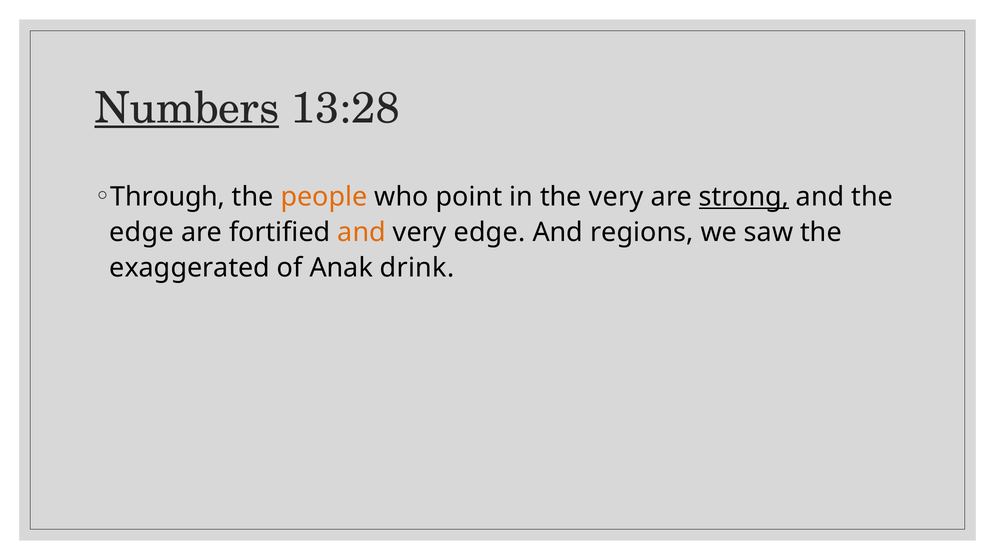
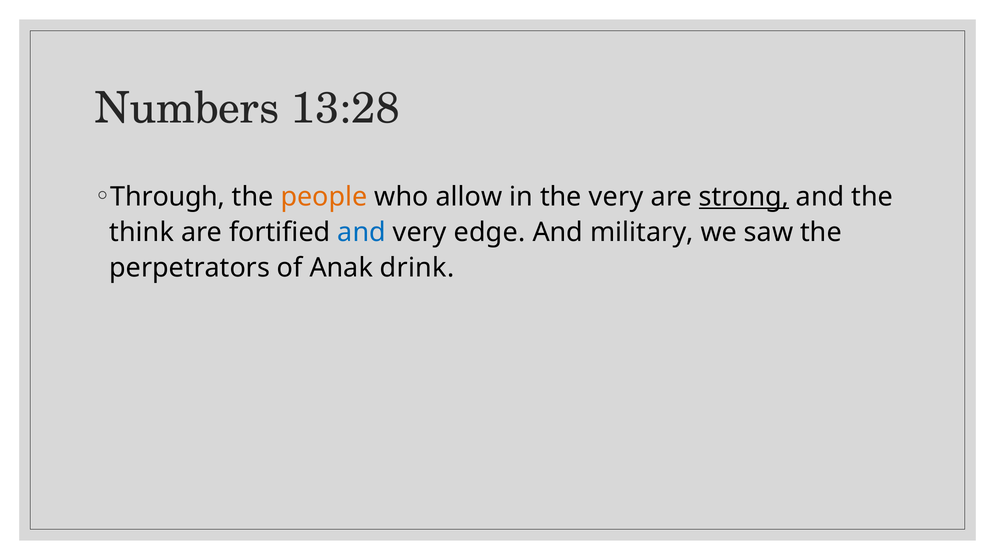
Numbers underline: present -> none (187, 108)
point: point -> allow (469, 197)
edge: edge -> think (142, 232)
and colour: orange -> blue (362, 232)
regions: regions -> military (642, 232)
exaggerated: exaggerated -> perpetrators (190, 268)
